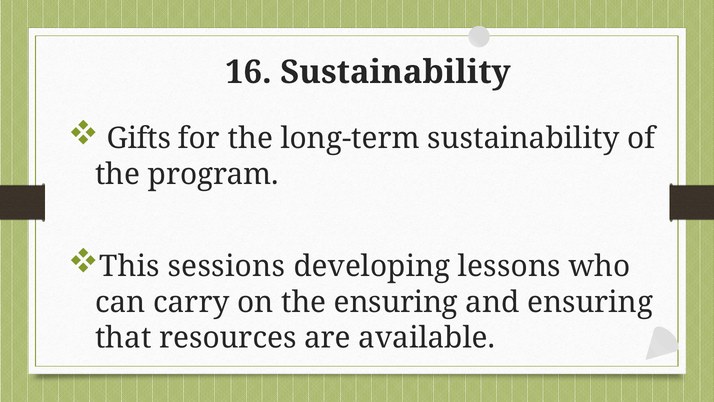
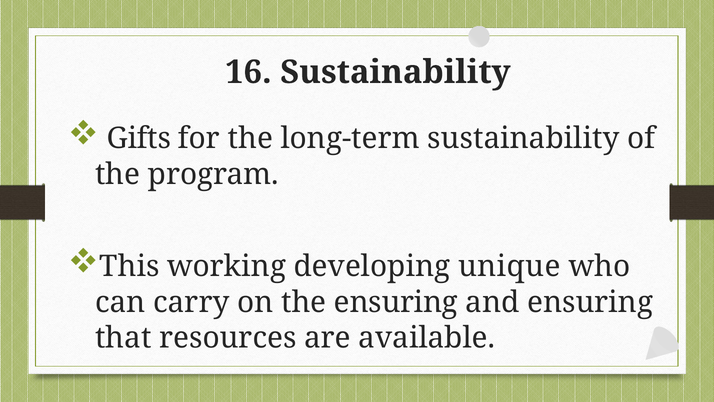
sessions: sessions -> working (227, 266)
lessons: lessons -> unique (509, 266)
